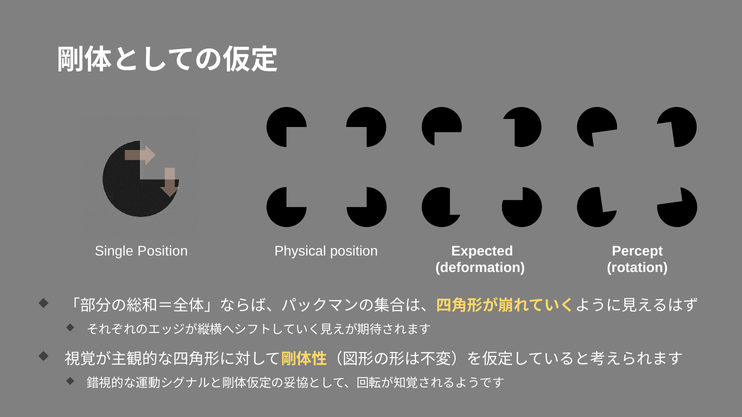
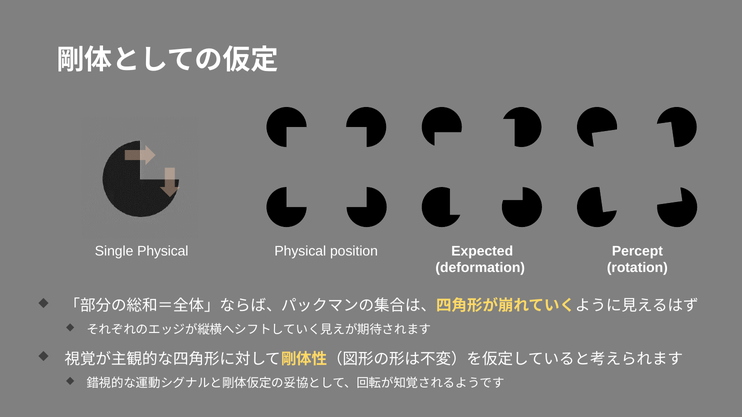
Single Position: Position -> Physical (163, 251)
